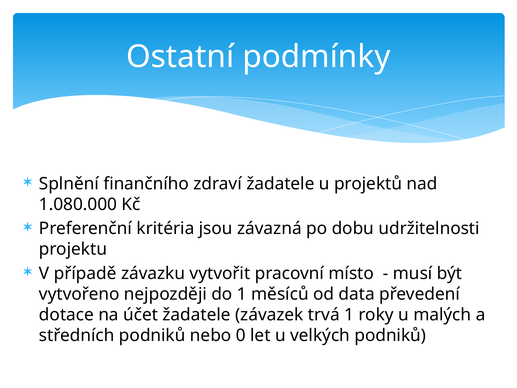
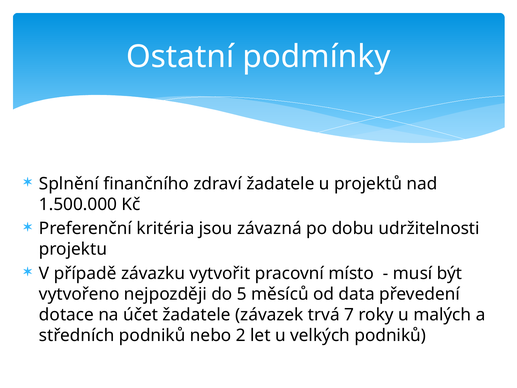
1.080.000: 1.080.000 -> 1.500.000 (78, 204)
do 1: 1 -> 5 (242, 294)
trvá 1: 1 -> 7 (349, 315)
0: 0 -> 2 (241, 335)
